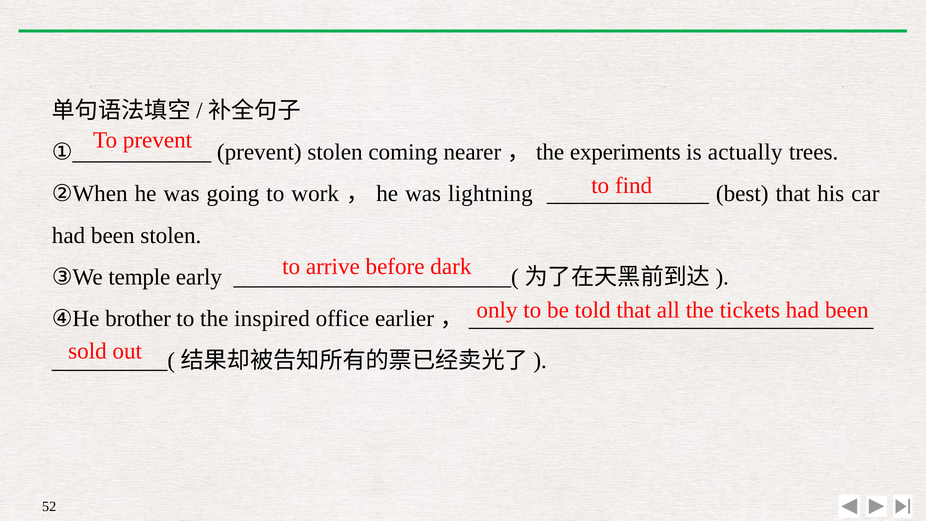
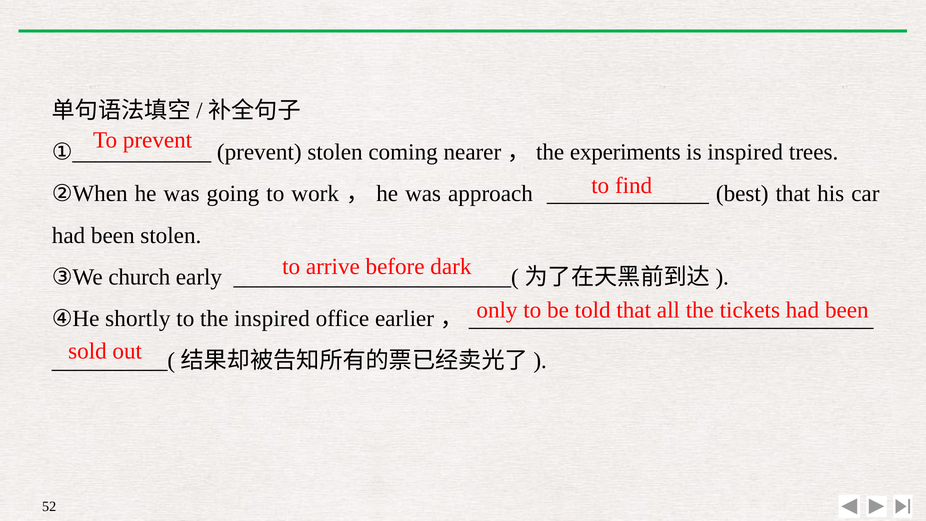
is actually: actually -> inspired (745, 152)
lightning: lightning -> approach (491, 194)
temple: temple -> church (139, 277)
brother: brother -> shortly (138, 319)
